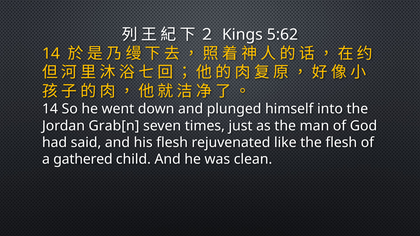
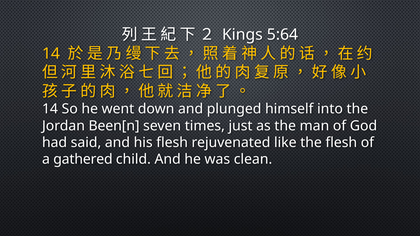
5:62: 5:62 -> 5:64 (282, 35)
Grab[n: Grab[n -> Been[n (114, 126)
